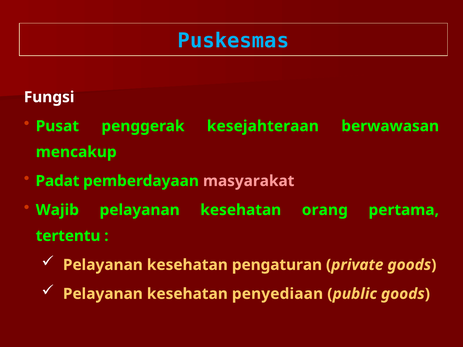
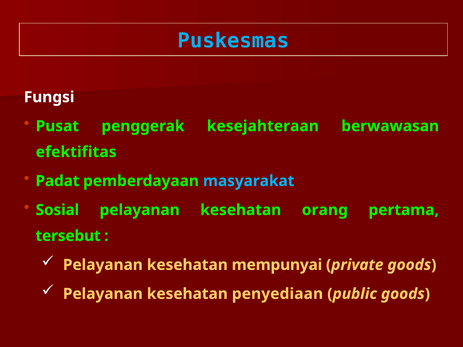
mencakup: mencakup -> efektifitas (76, 152)
masyarakat colour: pink -> light blue (249, 181)
Wajib: Wajib -> Sosial (57, 210)
tertentu: tertentu -> tersebut (68, 236)
pengaturan: pengaturan -> mempunyai (277, 265)
